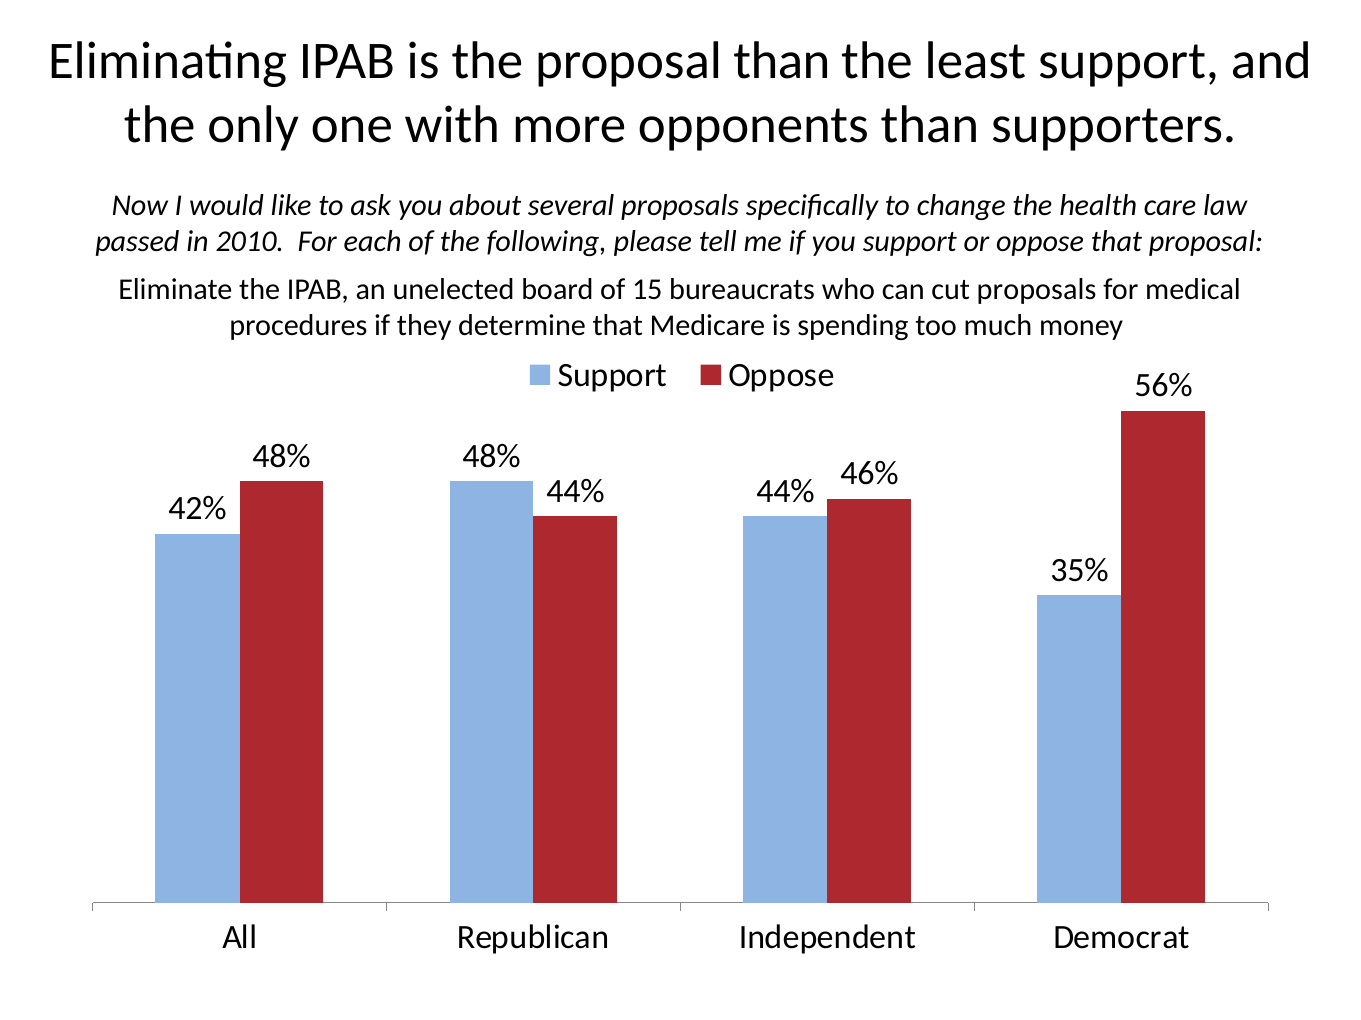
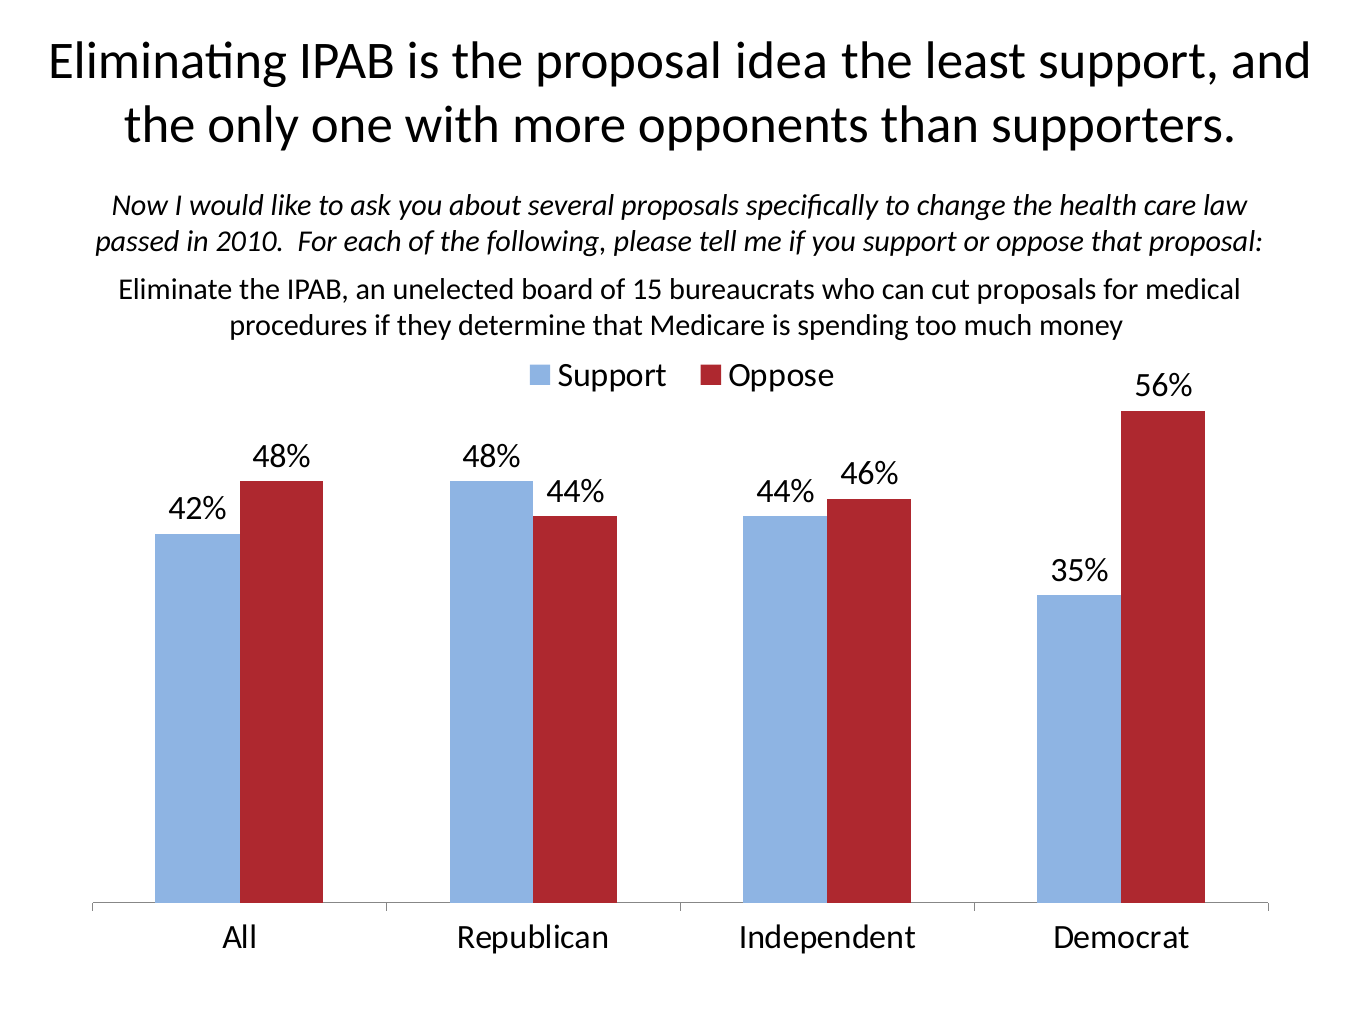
proposal than: than -> idea (781, 61)
